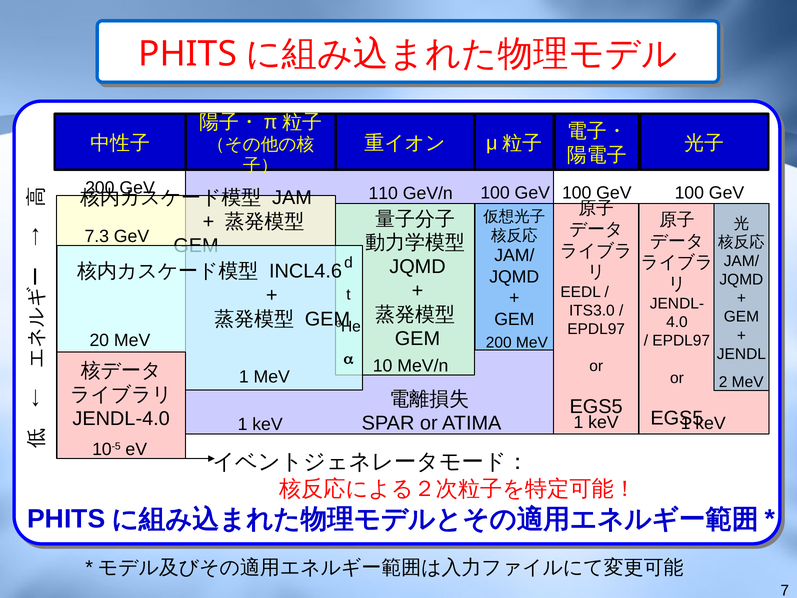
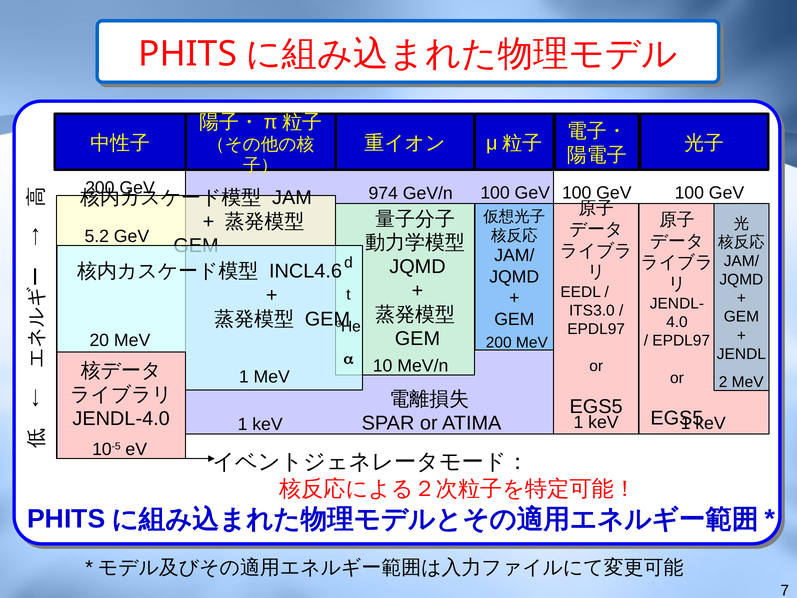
110: 110 -> 974 (383, 194)
7.3: 7.3 -> 5.2 (97, 236)
